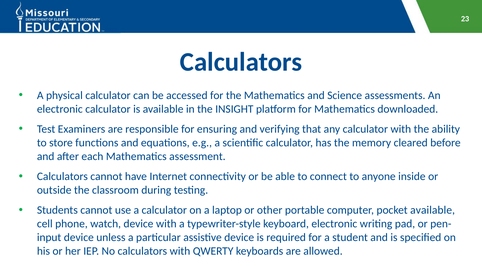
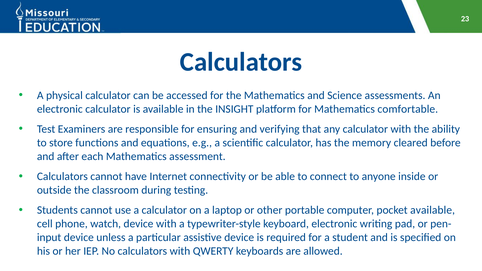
downloaded: downloaded -> comfortable (408, 109)
